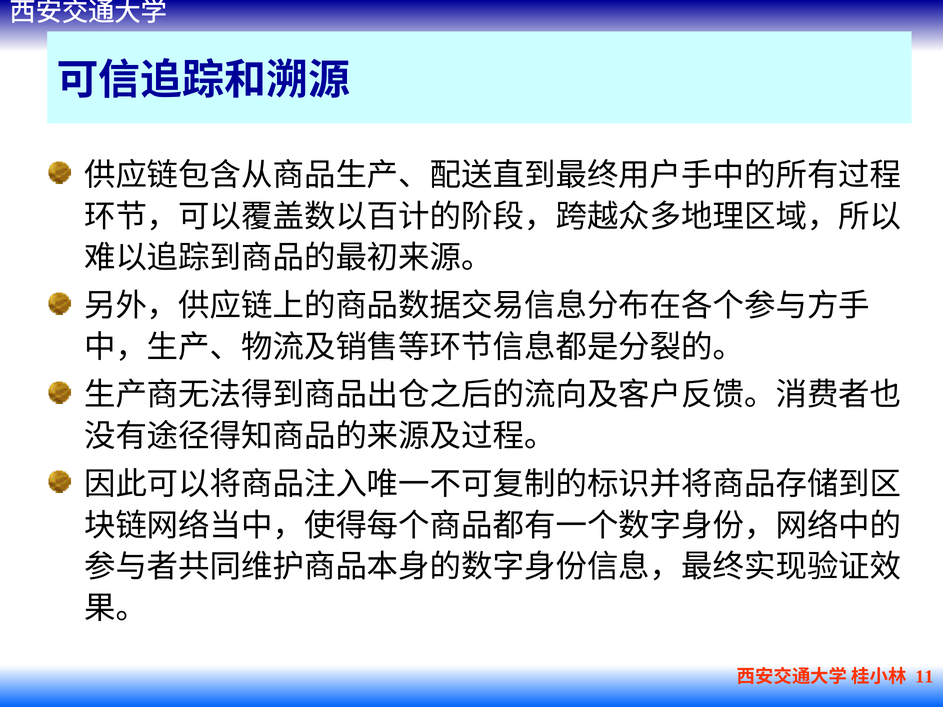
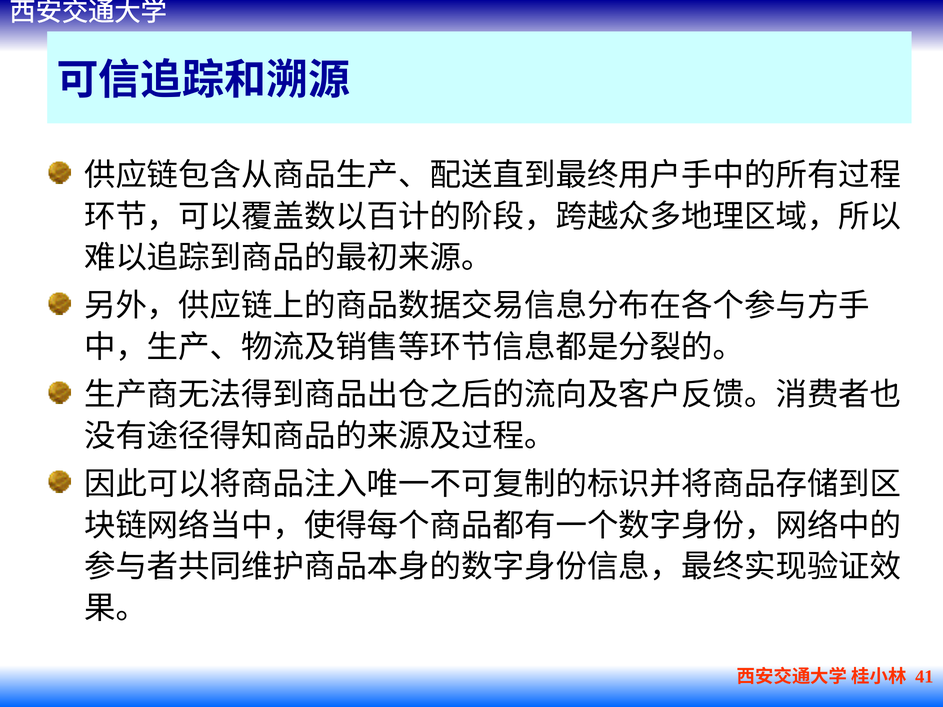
11: 11 -> 41 (924, 677)
